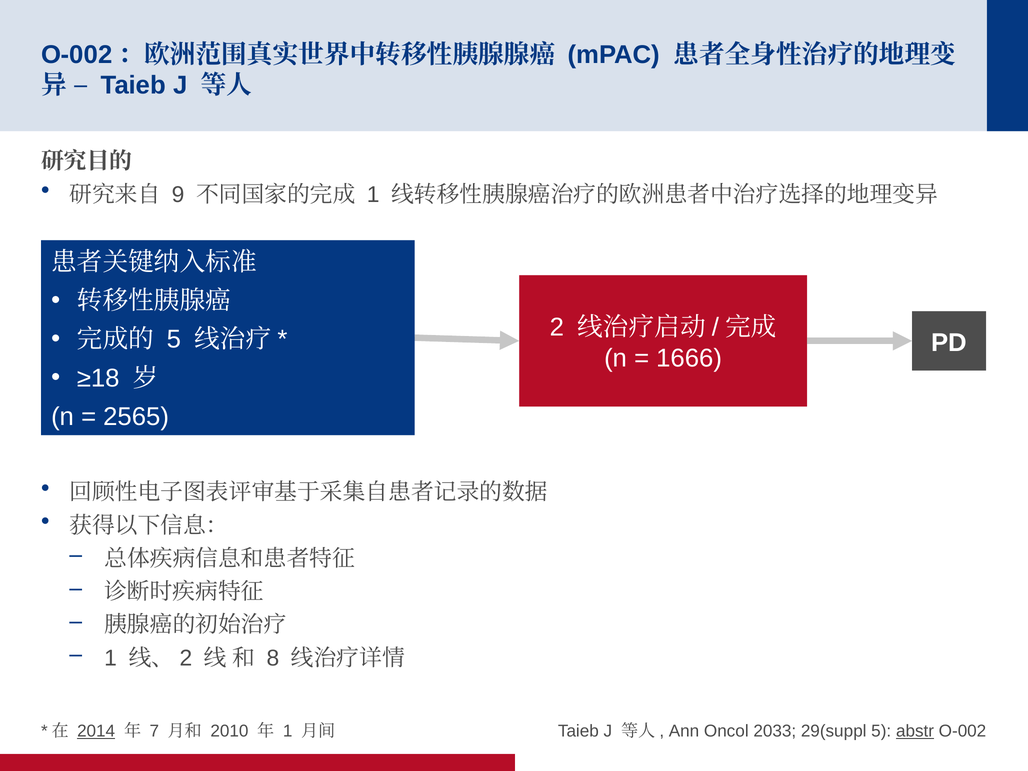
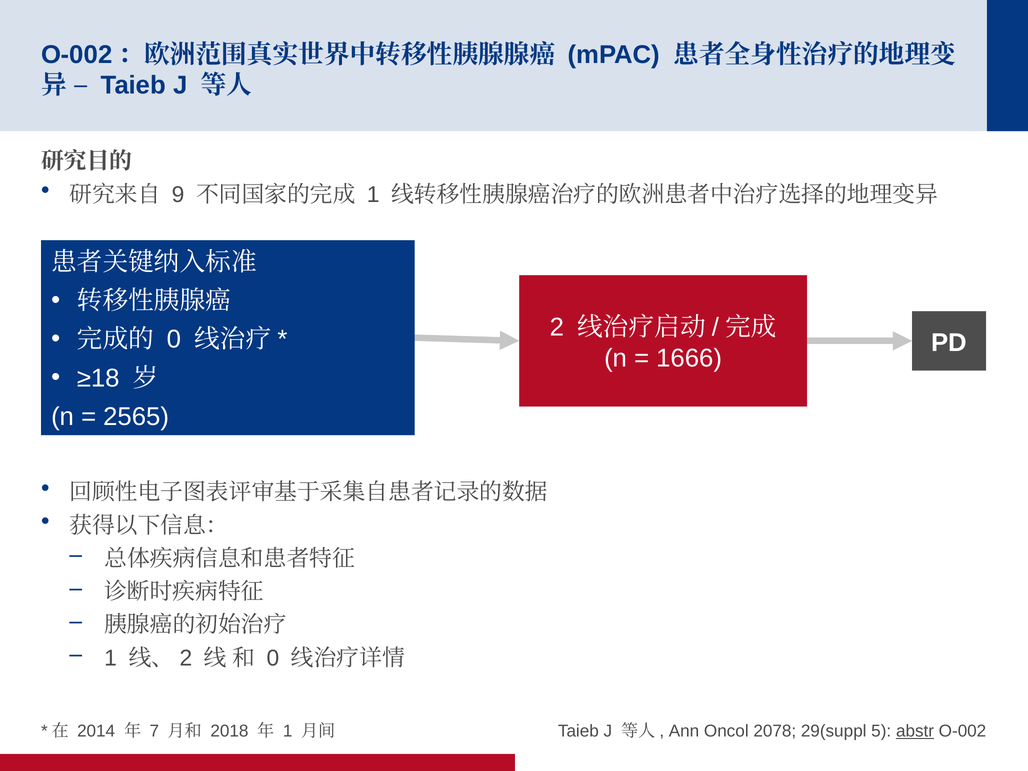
5: 5 -> 0 (174, 340)
8: 8 -> 0 (273, 658)
2014 underline: present -> none (96, 731)
2010: 2010 -> 2018 (229, 731)
2033: 2033 -> 2078 (775, 731)
